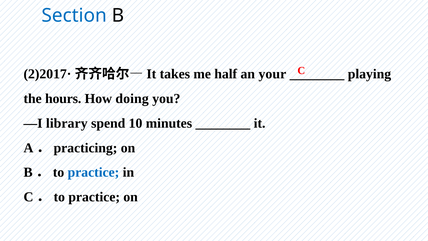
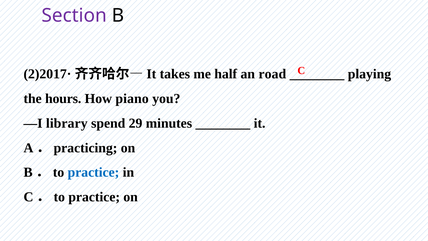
Section colour: blue -> purple (74, 15)
your: your -> road (272, 74)
doing: doing -> piano (132, 99)
10: 10 -> 29 (136, 123)
